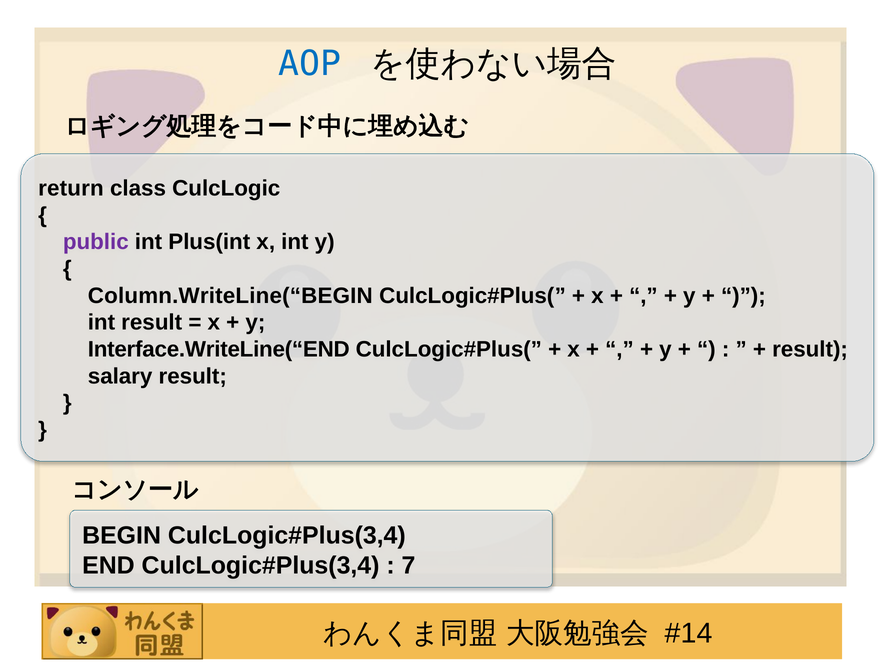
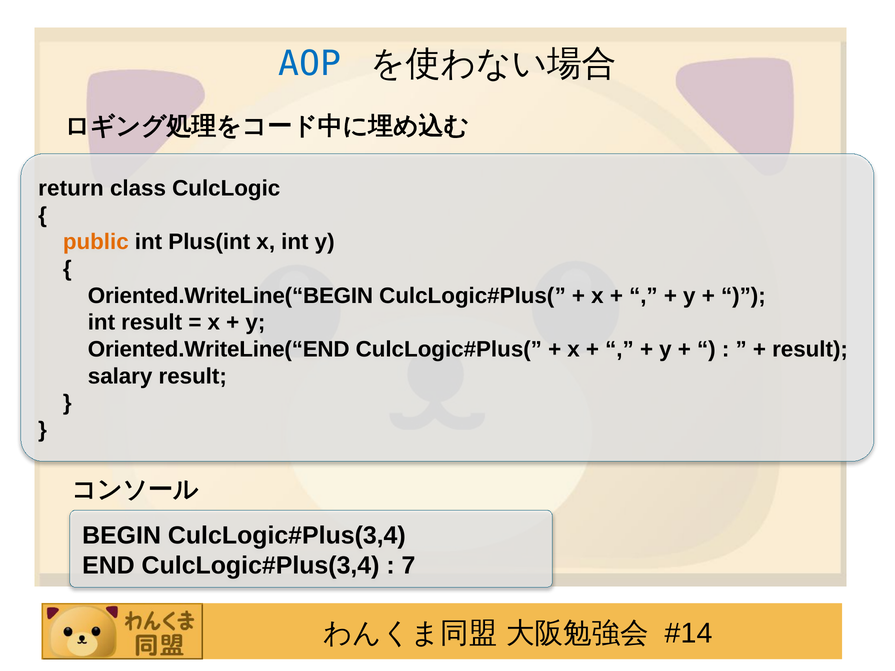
public colour: purple -> orange (96, 242)
Column.WriteLine(“BEGIN: Column.WriteLine(“BEGIN -> Oriented.WriteLine(“BEGIN (230, 296)
Interface.WriteLine(“END: Interface.WriteLine(“END -> Oriented.WriteLine(“END (219, 349)
